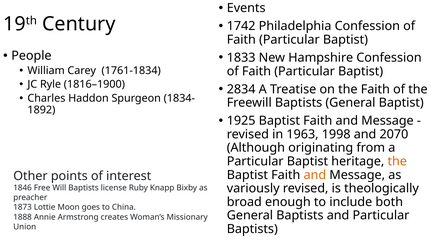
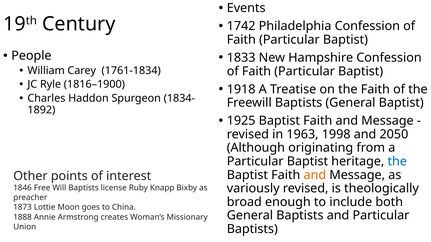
2834: 2834 -> 1918 (241, 89)
2070: 2070 -> 2050 (394, 135)
the colour: orange -> blue (397, 162)
